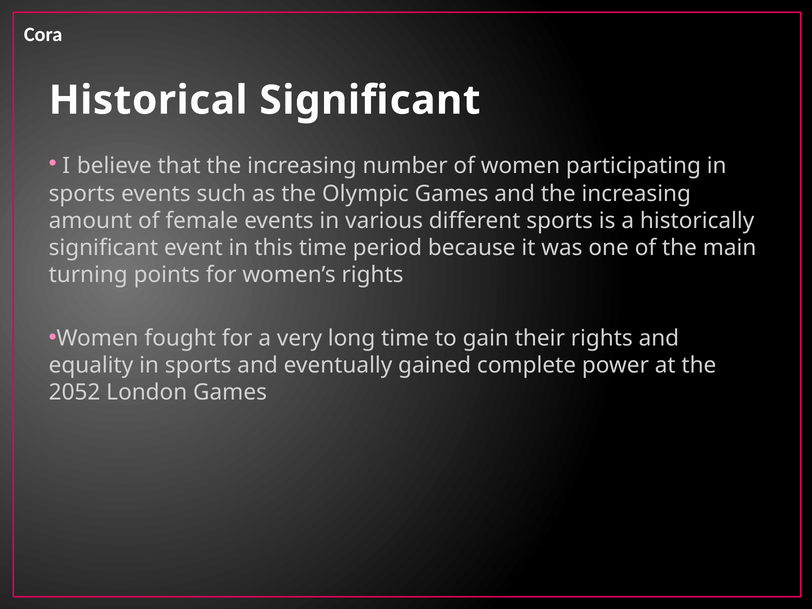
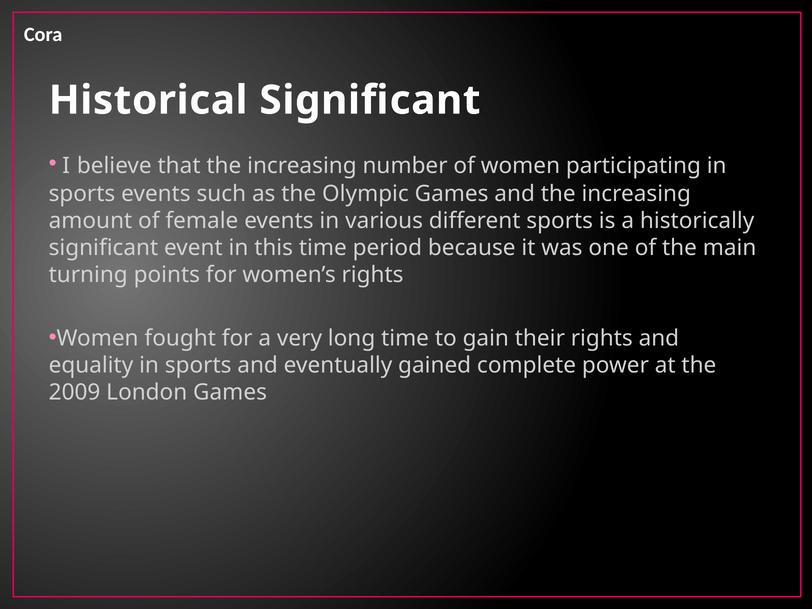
2052: 2052 -> 2009 (75, 392)
